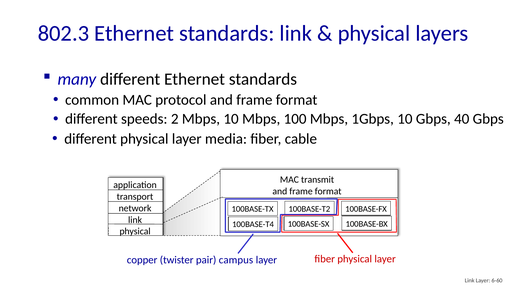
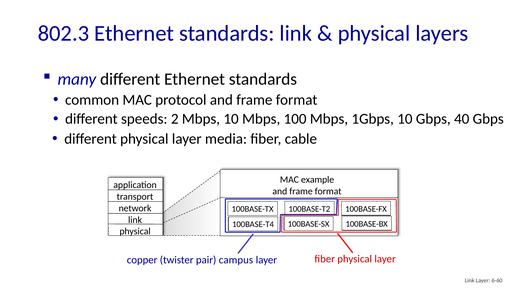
transmit: transmit -> example (318, 180)
